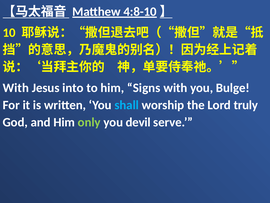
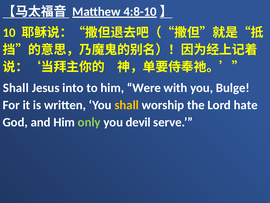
With: With -> Shall (16, 88)
Signs: Signs -> Were (144, 88)
shall colour: light blue -> yellow (127, 105)
truly: truly -> hate (246, 105)
